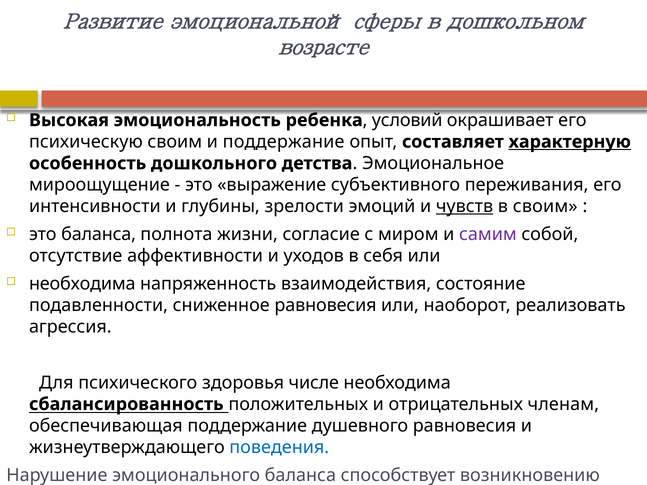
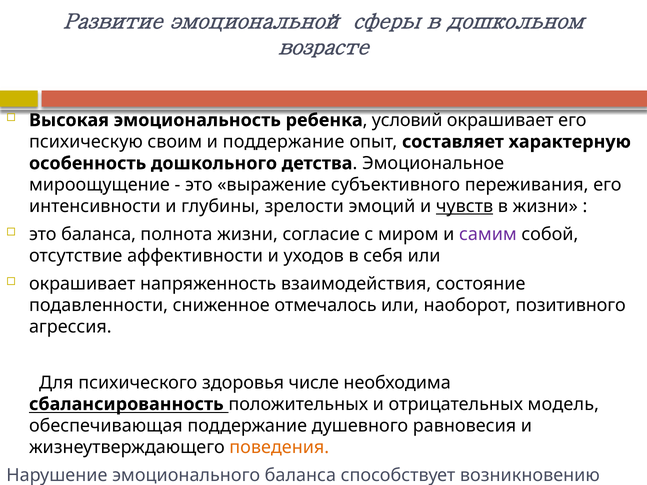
характерную underline: present -> none (570, 142)
в своим: своим -> жизни (545, 207)
необходима: необходима -> окрашивает (82, 284)
сниженное равновесия: равновесия -> отмечалось (326, 305)
реализовать: реализовать -> позитивного (571, 305)
членам: членам -> модель (563, 404)
поведения colour: blue -> orange (279, 447)
